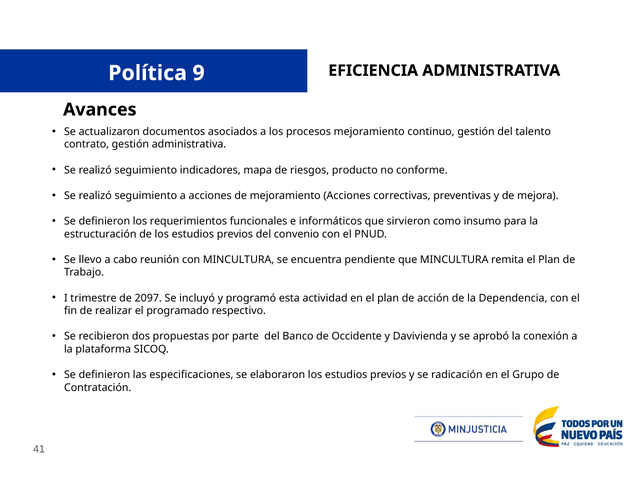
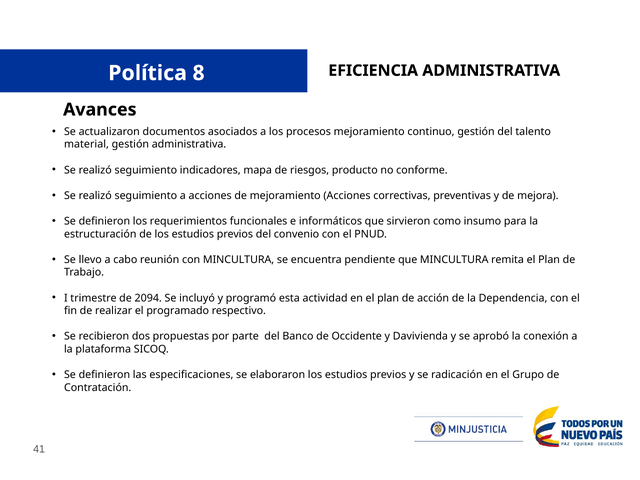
9: 9 -> 8 (199, 73)
contrato: contrato -> material (86, 144)
2097: 2097 -> 2094 (148, 298)
